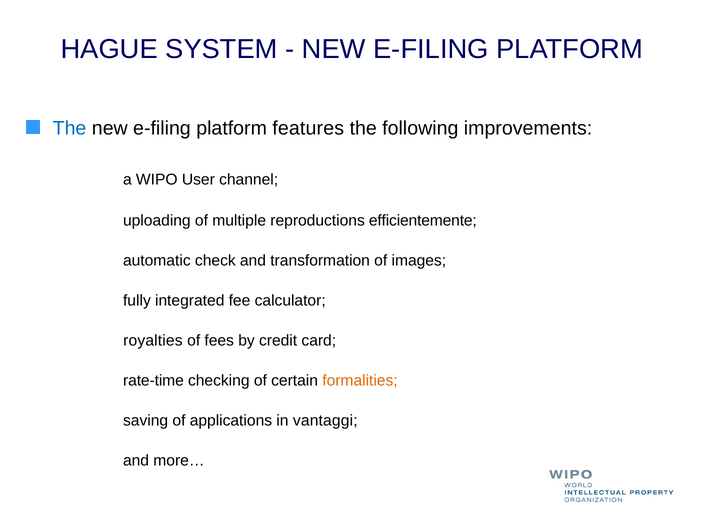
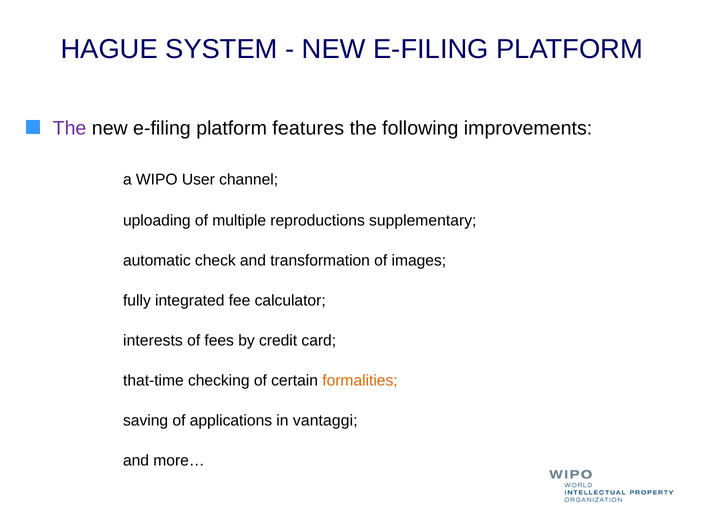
The colour: blue -> purple (70, 128)
efficientemente: efficientemente -> supplementary (423, 220)
royalties: royalties -> interests (153, 340)
rate-time: rate-time -> that-time (153, 381)
